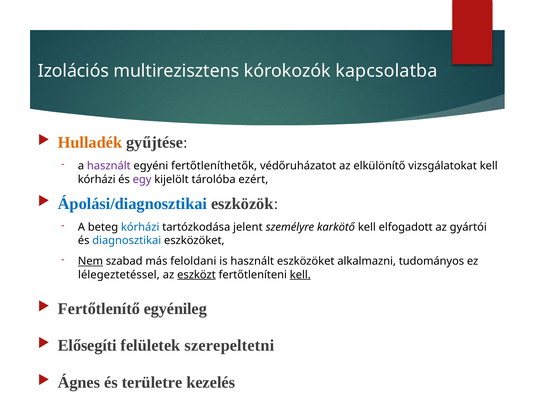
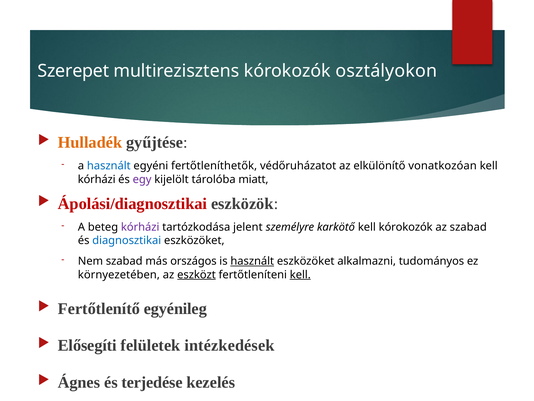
Izolációs: Izolációs -> Szerepet (73, 71)
kapcsolatba: kapcsolatba -> osztályokon (386, 71)
használt colour: purple -> blue (109, 166)
vizsgálatokat: vizsgálatokat -> vonatkozóan (443, 166)
ezért: ezért -> miatt (253, 179)
Ápolási/diagnosztikai colour: blue -> red (132, 203)
kórházi colour: blue -> purple (140, 227)
kell elfogadott: elfogadott -> kórokozók (406, 227)
az gyártói: gyártói -> szabad (468, 227)
Nem underline: present -> none (90, 261)
feloldani: feloldani -> országos (193, 261)
használt underline: none -> present (252, 261)
lélegeztetéssel: lélegeztetéssel -> környezetében (119, 274)
szerepeltetni: szerepeltetni -> intézkedések (229, 345)
területre: területre -> terjedése (152, 382)
